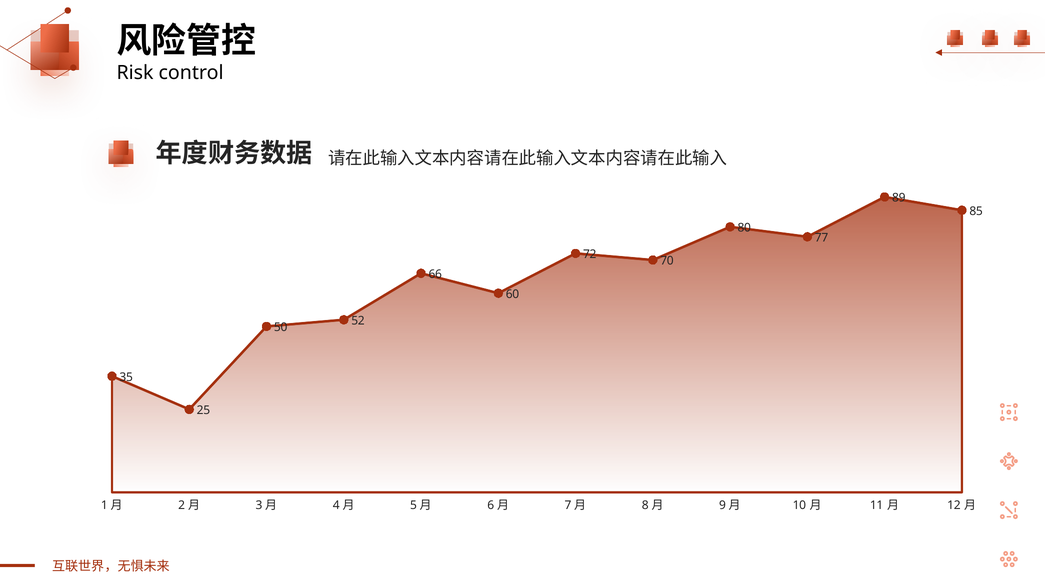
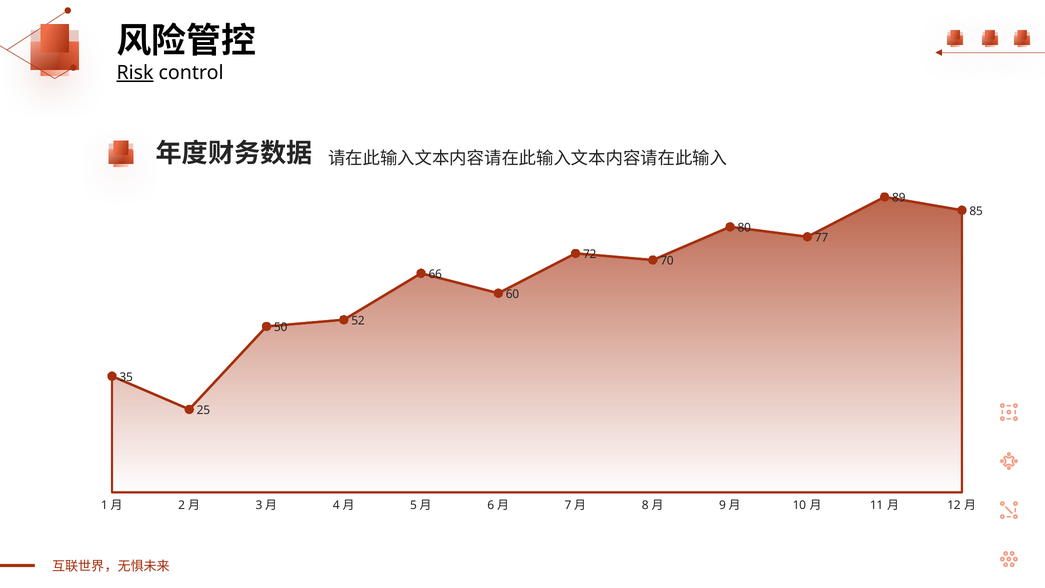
Risk underline: none -> present (135, 73)
